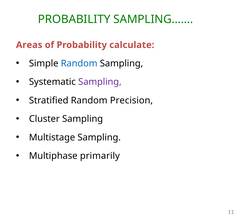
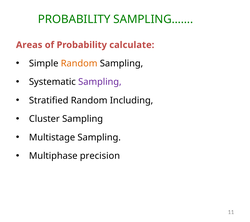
Random colour: blue -> orange (79, 64)
Precision: Precision -> Including (132, 101)
primarily: primarily -> precision (100, 156)
